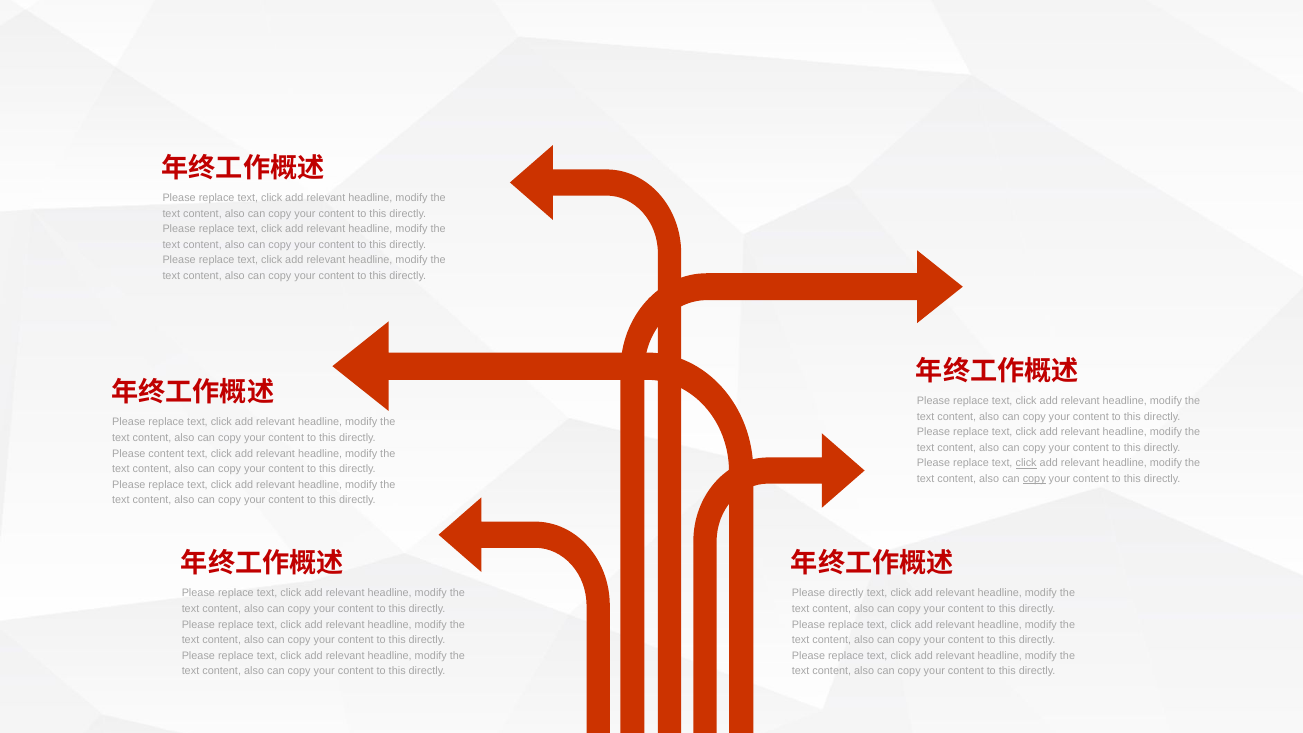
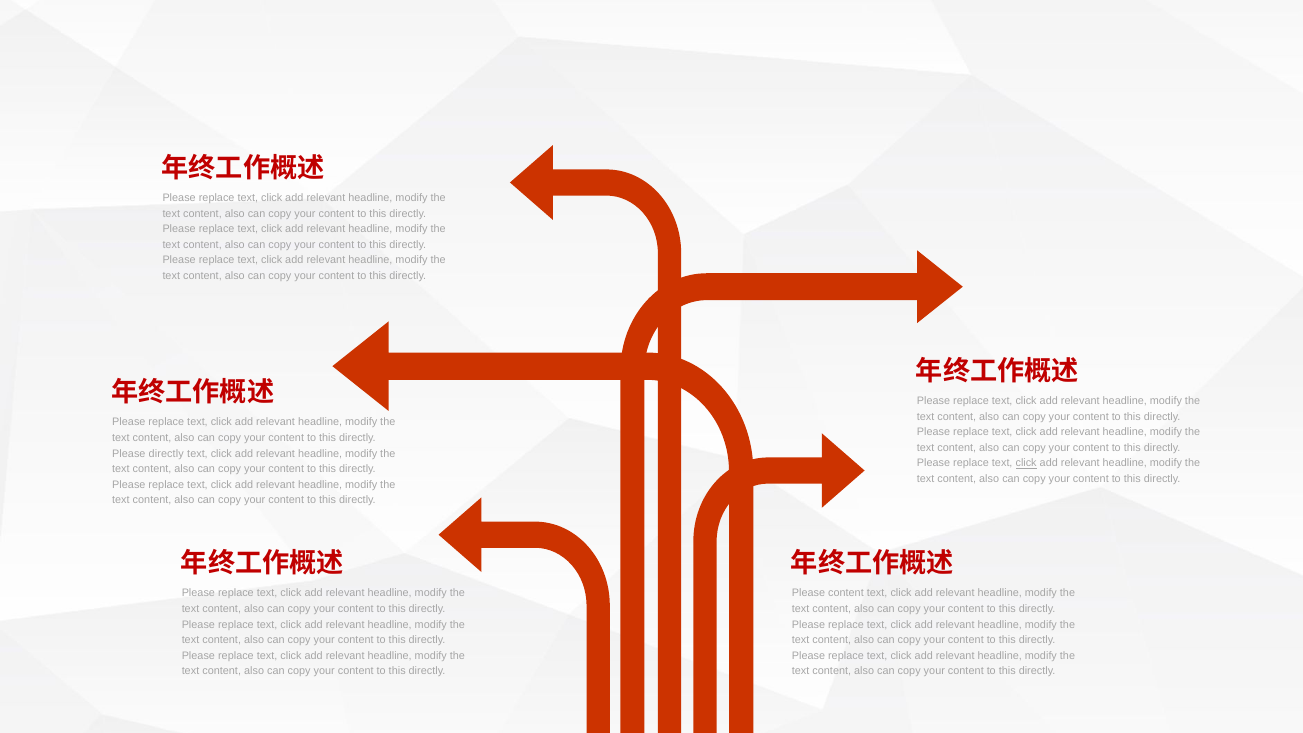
Please content: content -> directly (166, 453)
copy underline: present -> none (1034, 479)
Please directly: directly -> content (846, 593)
